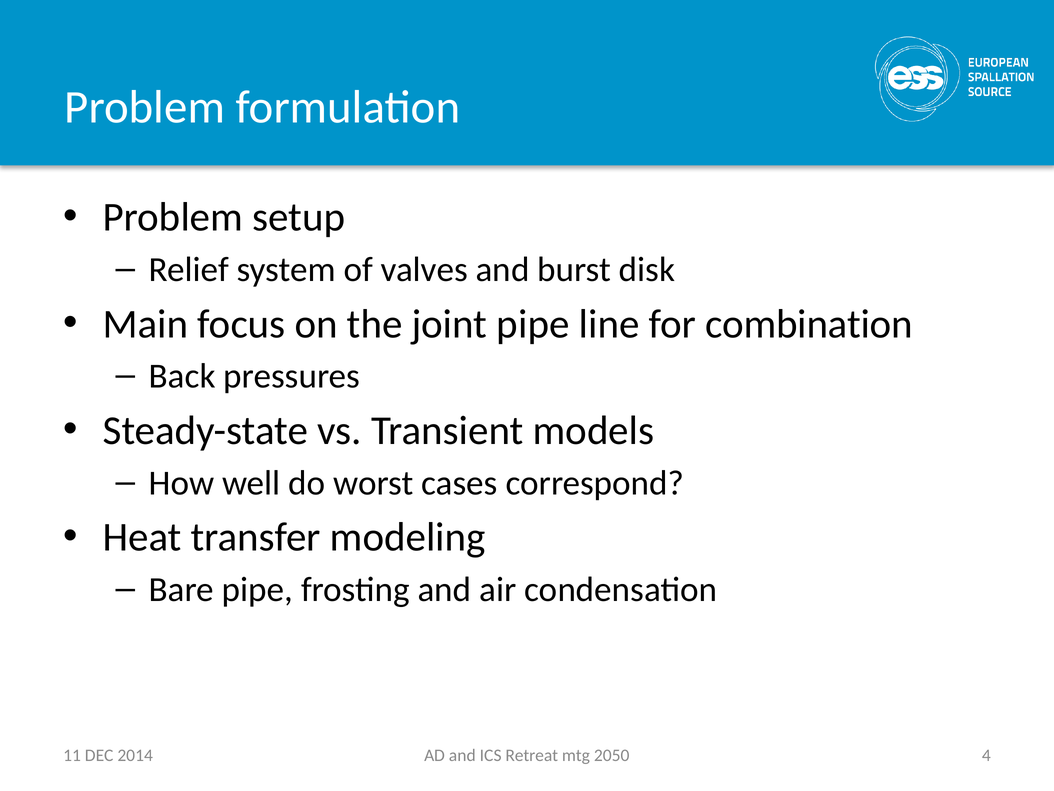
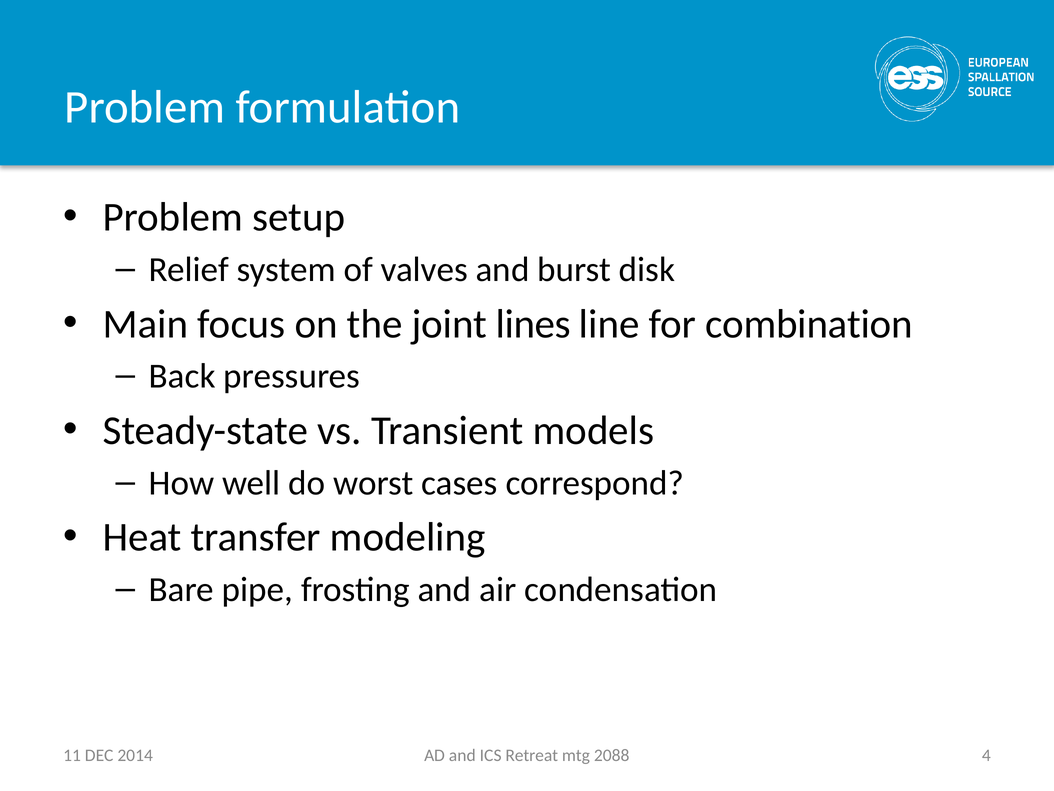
joint pipe: pipe -> lines (533, 324)
2050: 2050 -> 2088 (612, 755)
